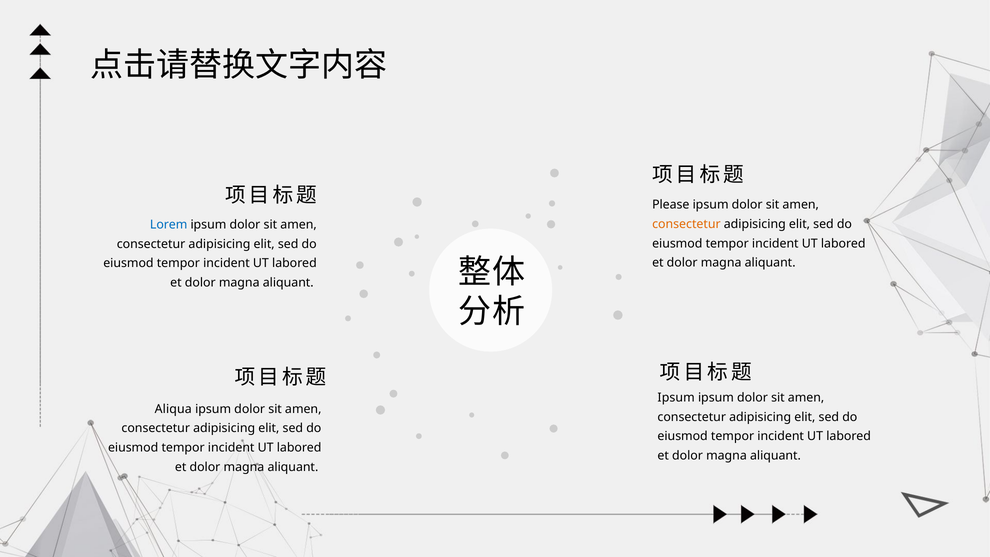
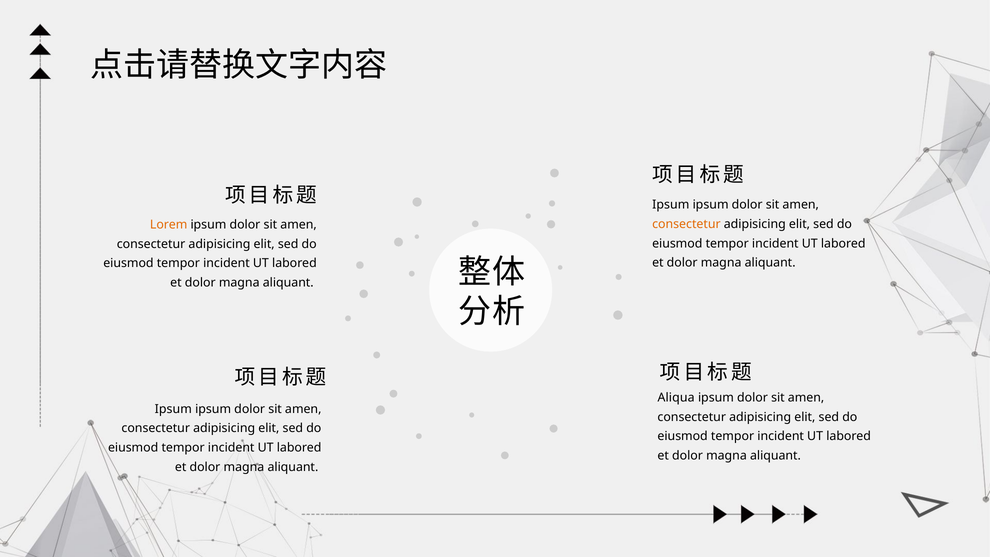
Please: Please -> Ipsum (671, 205)
Lorem colour: blue -> orange (169, 225)
Ipsum: Ipsum -> Aliqua (676, 398)
Aliqua: Aliqua -> Ipsum (173, 409)
